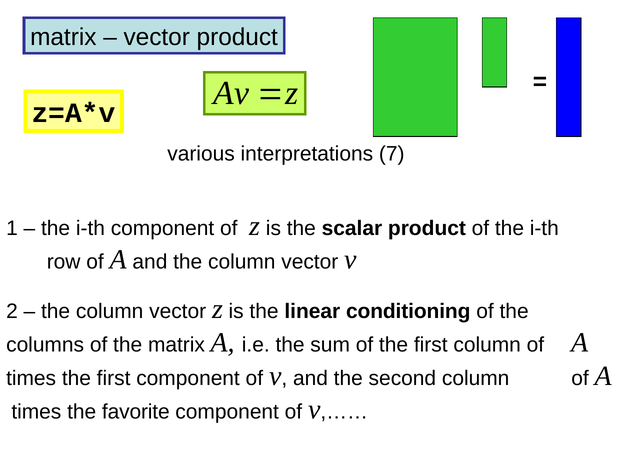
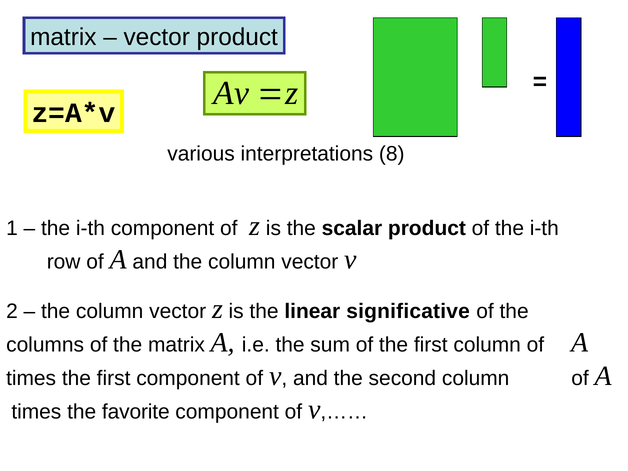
7: 7 -> 8 (392, 154)
conditioning: conditioning -> significative (408, 311)
